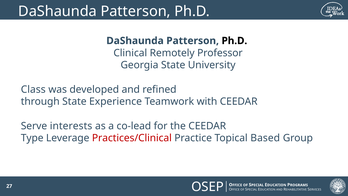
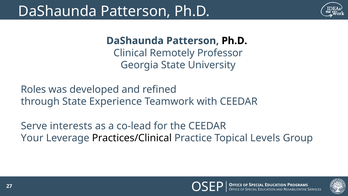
Class: Class -> Roles (33, 89)
Type: Type -> Your (32, 138)
Practices/Clinical colour: red -> black (132, 138)
Based: Based -> Levels (265, 138)
